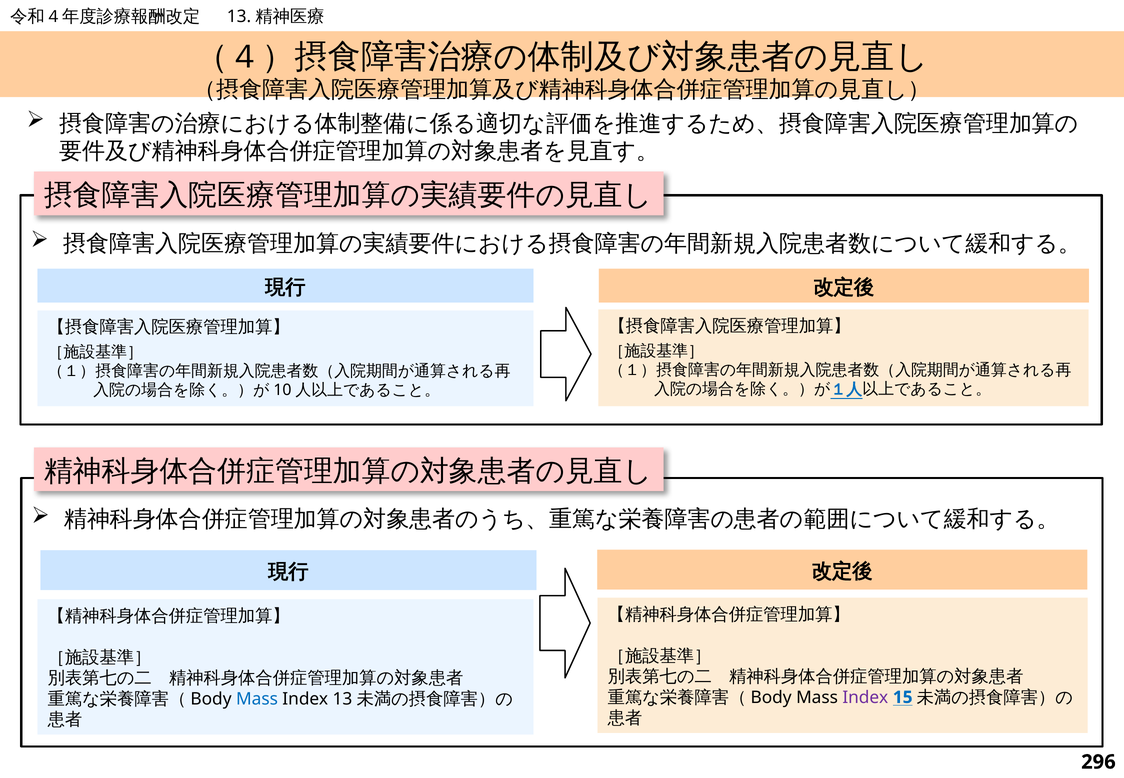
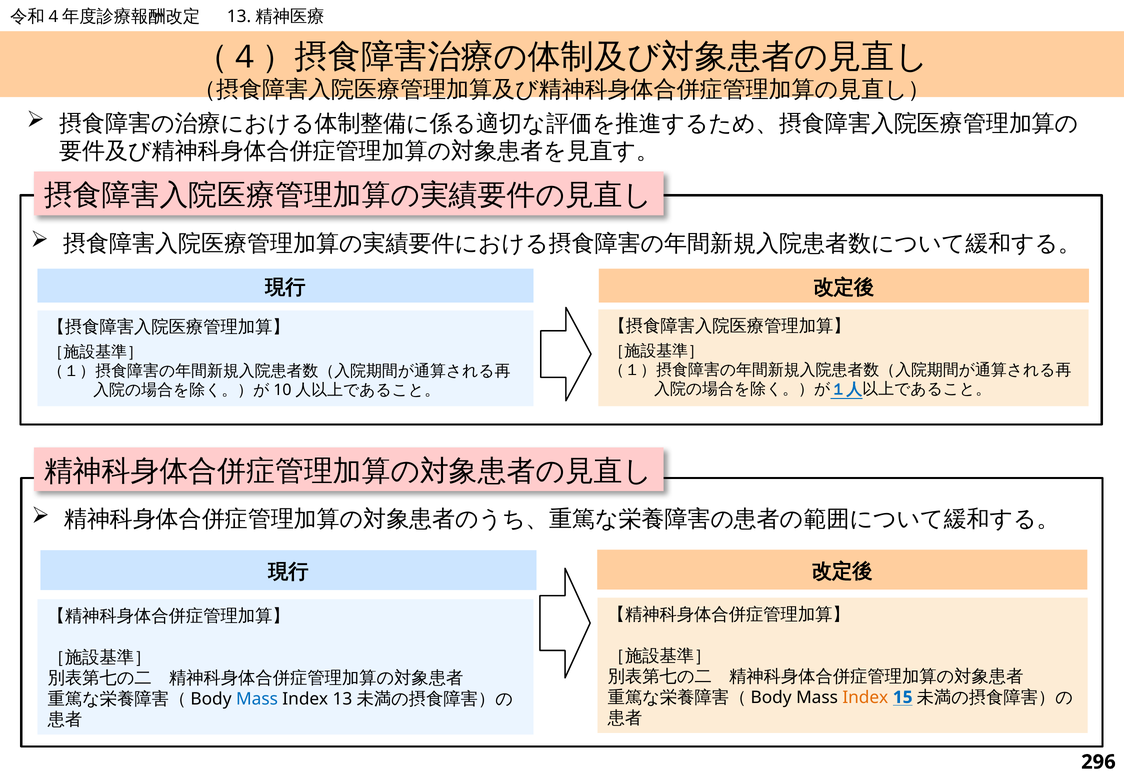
Index colour: purple -> orange (865, 697)
